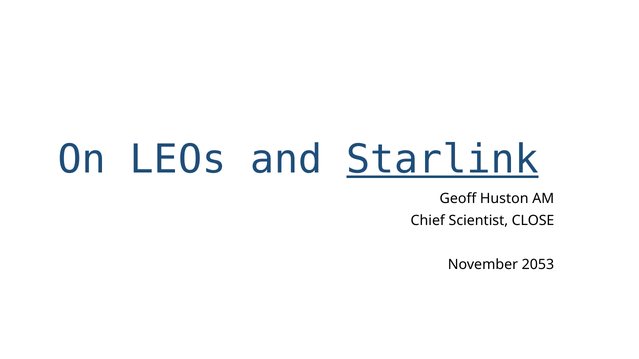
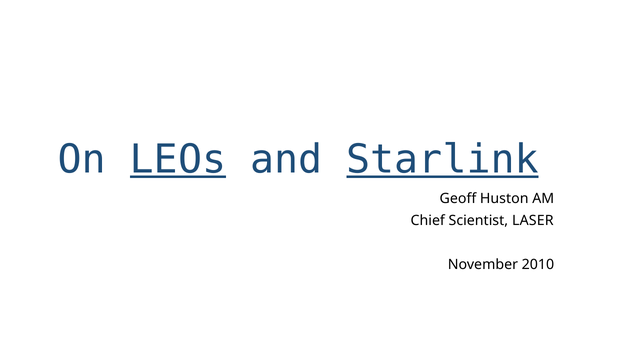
LEOs underline: none -> present (178, 160)
CLOSE: CLOSE -> LASER (533, 221)
2053: 2053 -> 2010 (538, 265)
